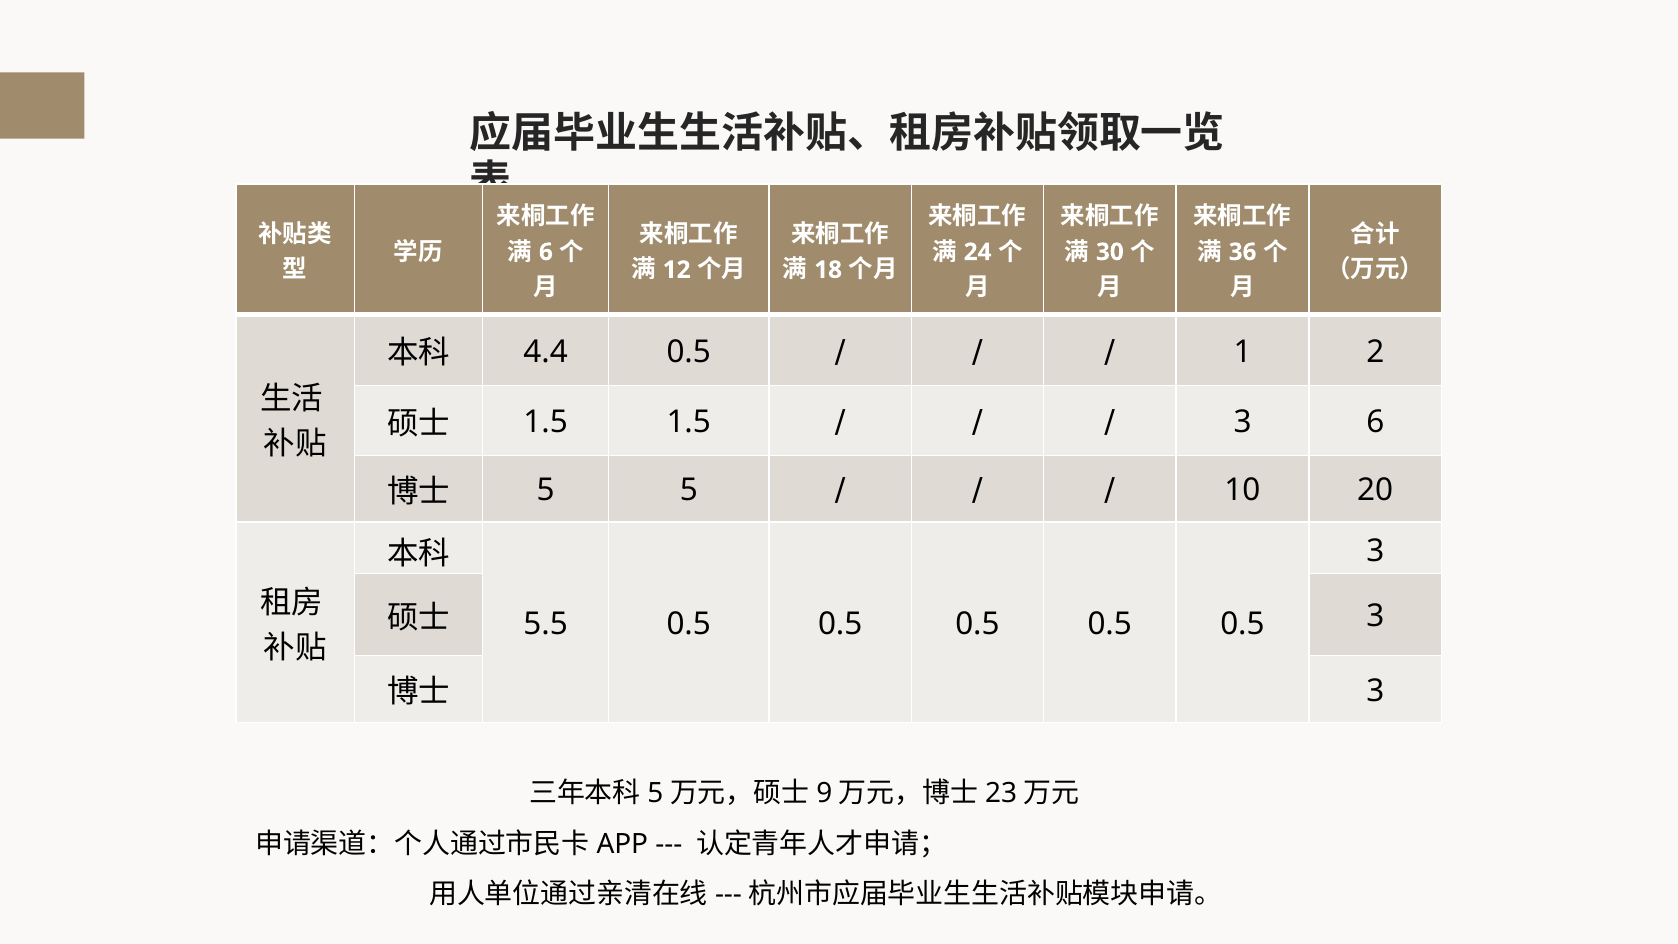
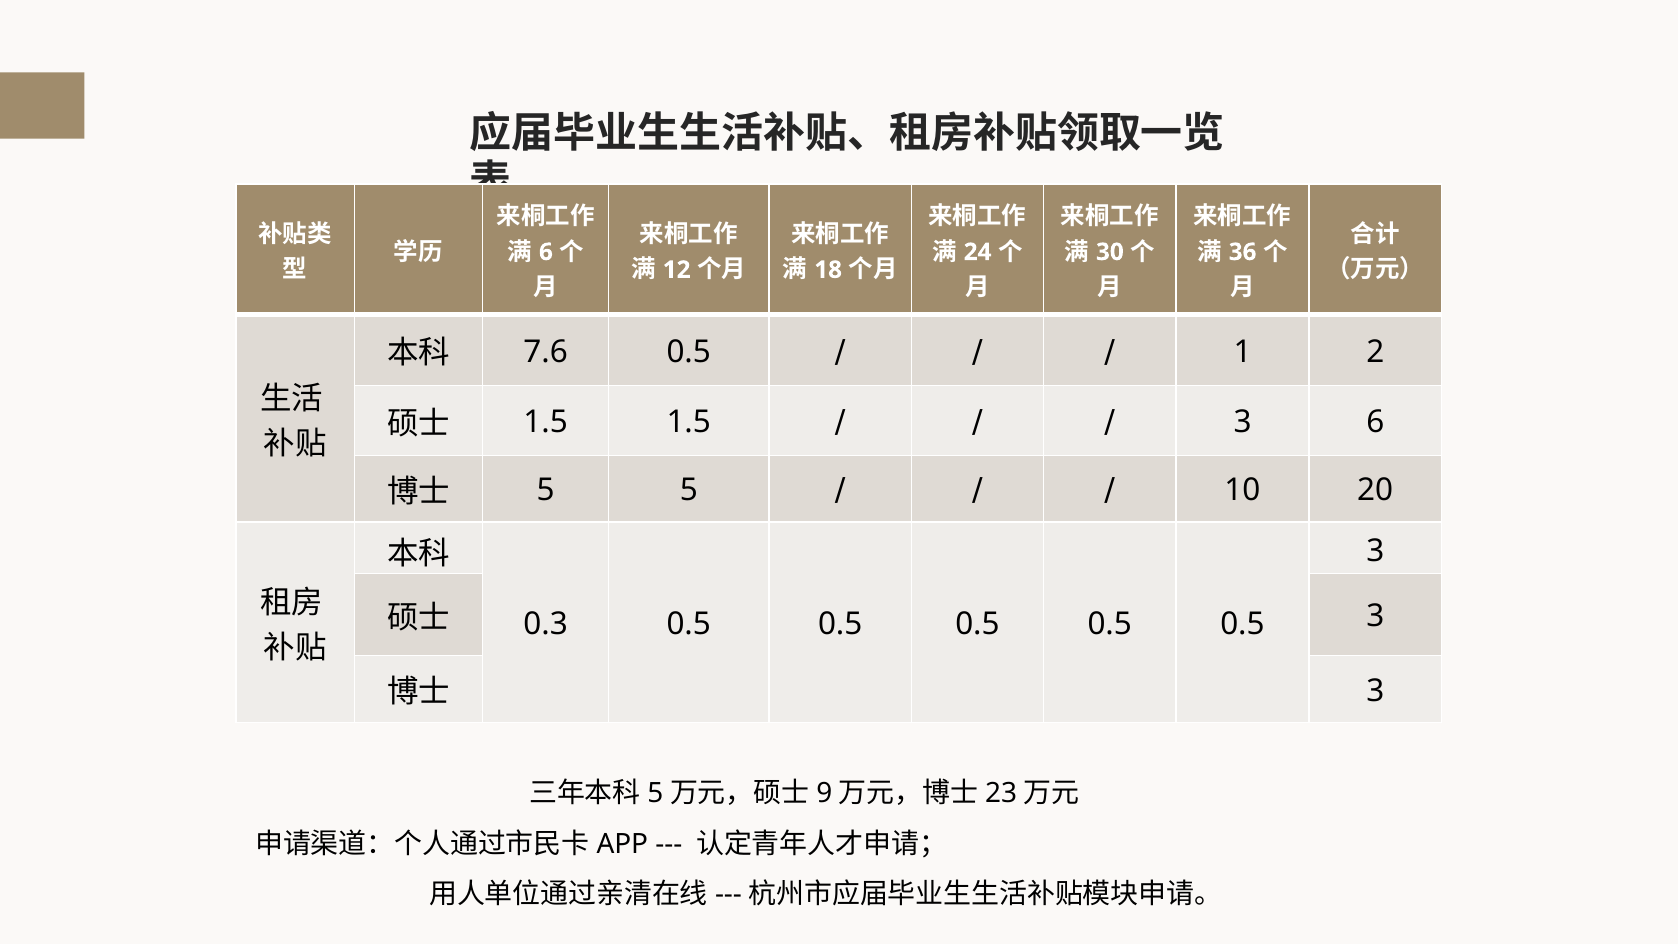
4.4: 4.4 -> 7.6 (546, 352)
5.5: 5.5 -> 0.3 (546, 624)
